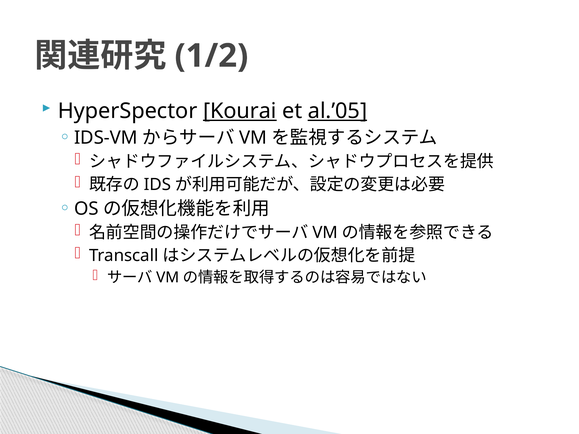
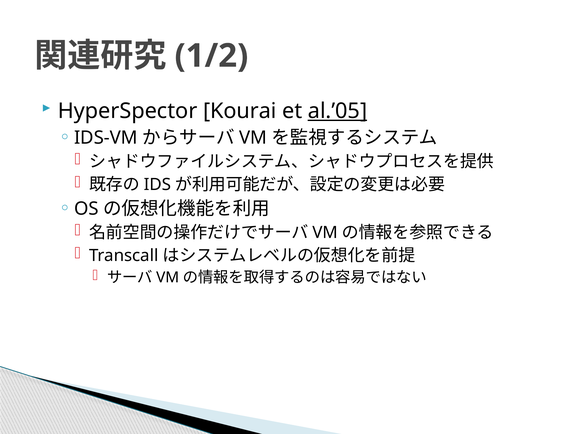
Kourai underline: present -> none (240, 111)
